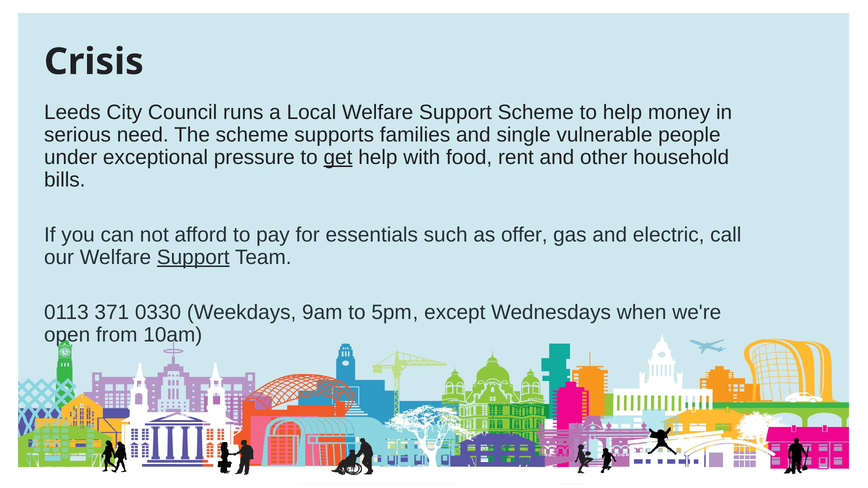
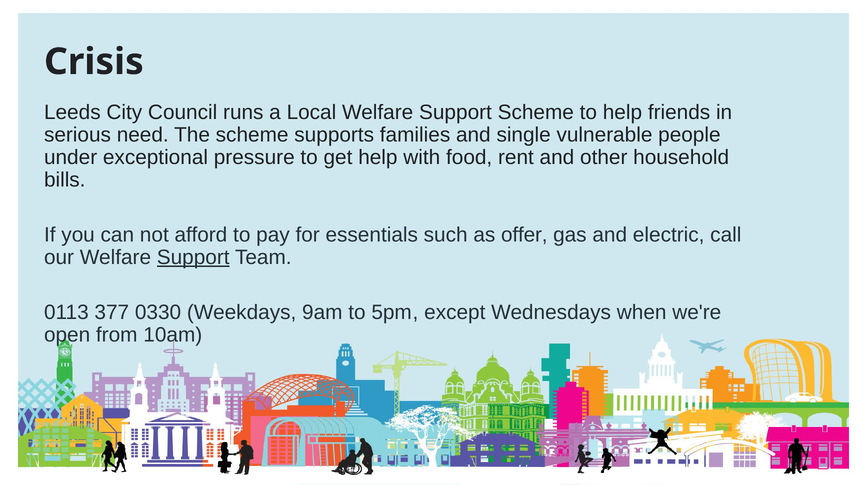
money: money -> friends (679, 112)
get underline: present -> none (338, 157)
371: 371 -> 377 (112, 313)
